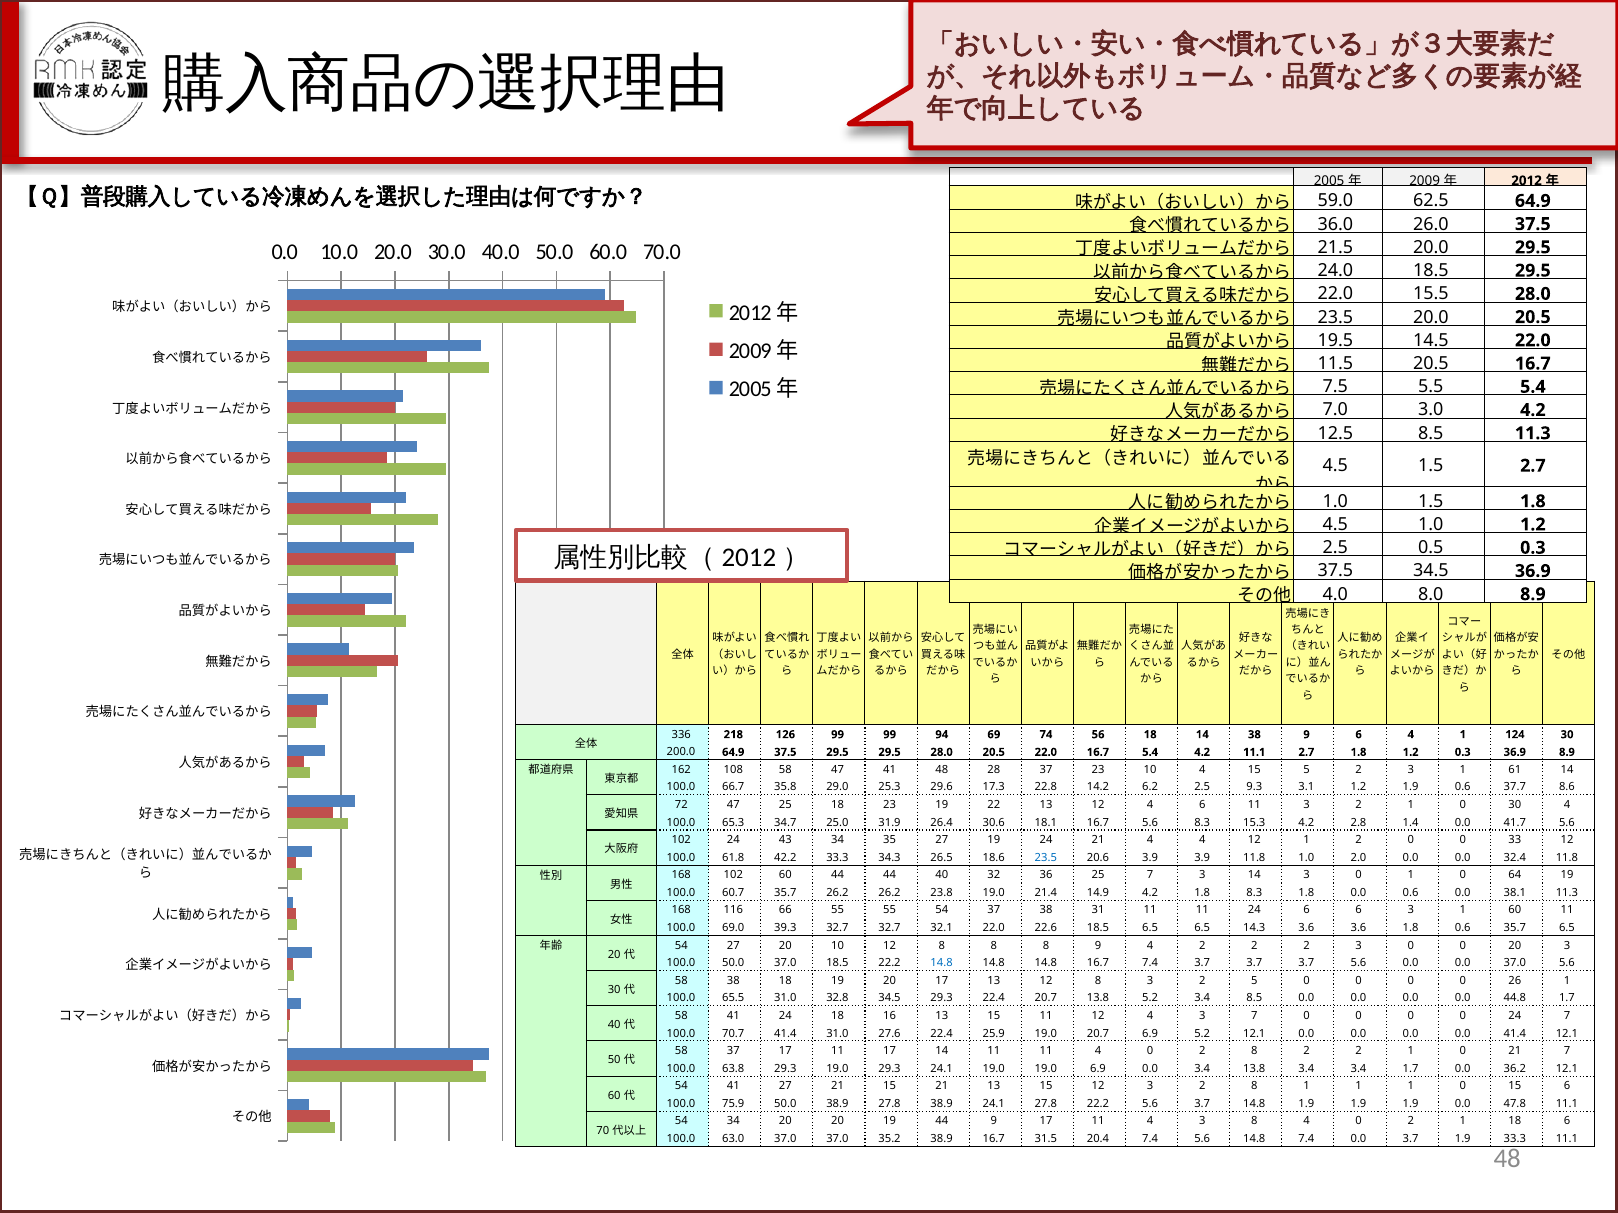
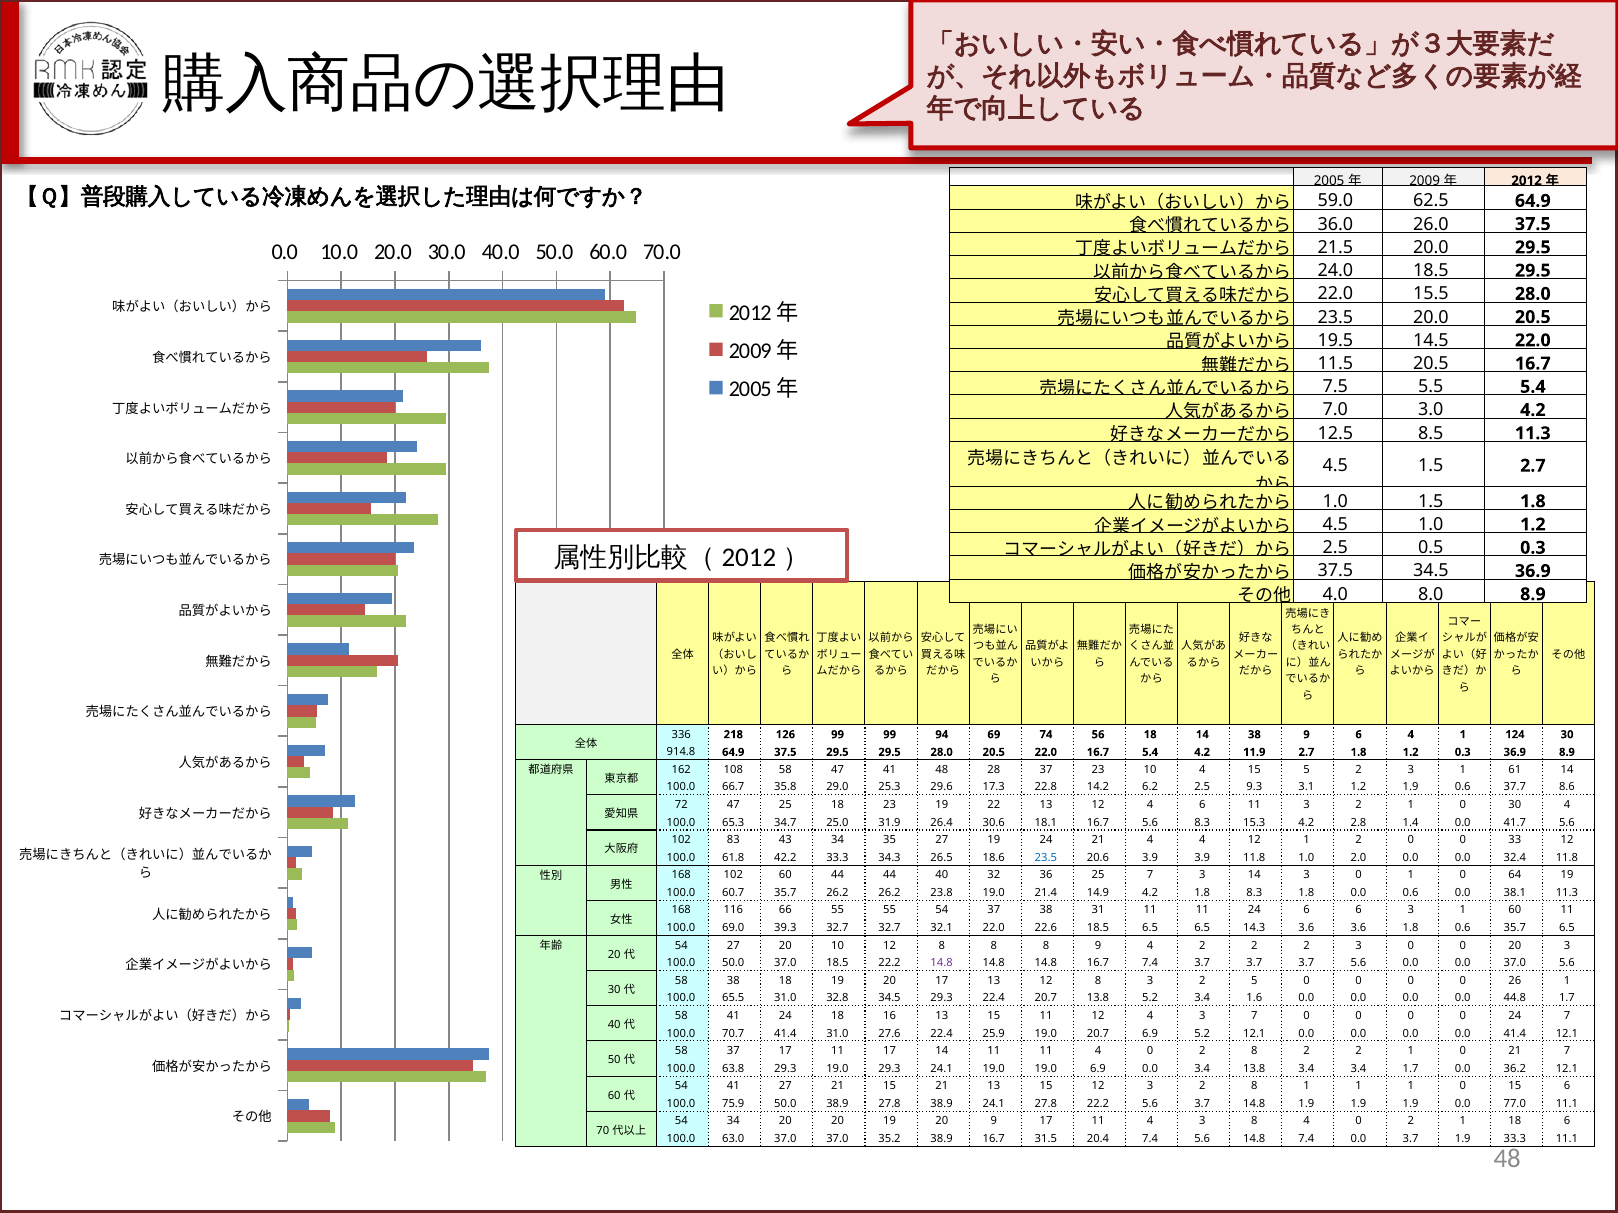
200.0: 200.0 -> 914.8 (681, 752)
4.2 11.1: 11.1 -> 11.9 (1254, 752)
102 24: 24 -> 83 (733, 840)
14.8 colour: blue -> purple (942, 963)
3.4 8.5: 8.5 -> 1.6 (1254, 999)
47.8: 47.8 -> 77.0 (1515, 1104)
20 19 44: 44 -> 20 (942, 1122)
